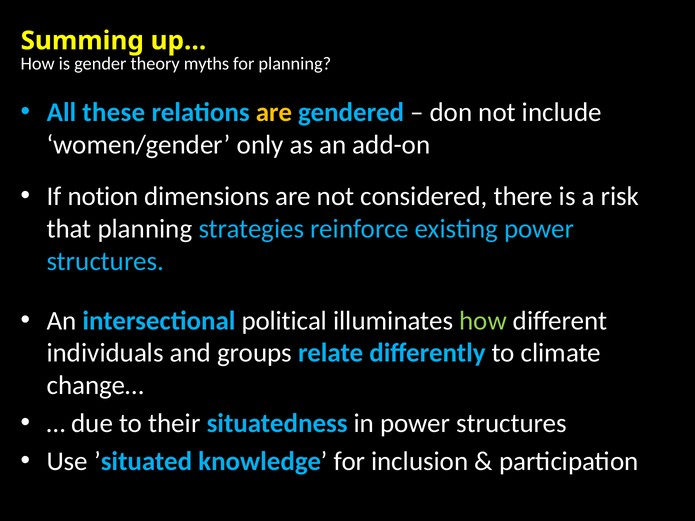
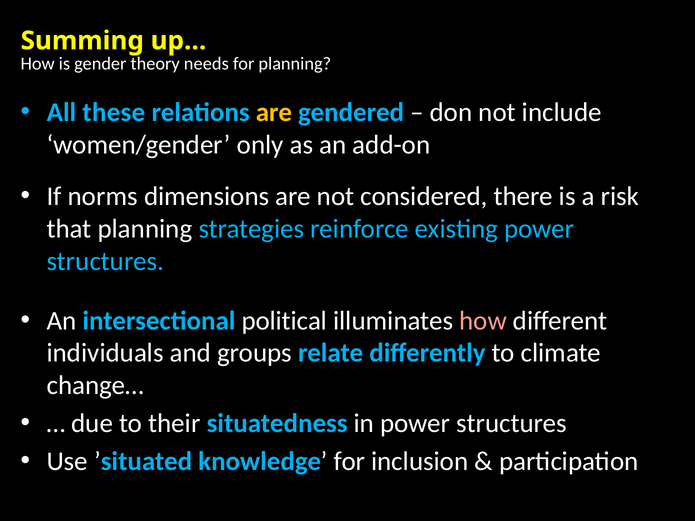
myths: myths -> needs (206, 64)
notion: notion -> norms (103, 196)
how colour: light green -> pink (483, 321)
